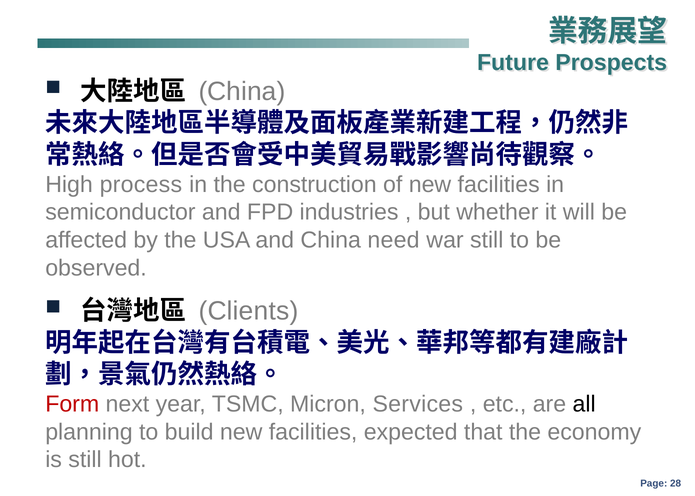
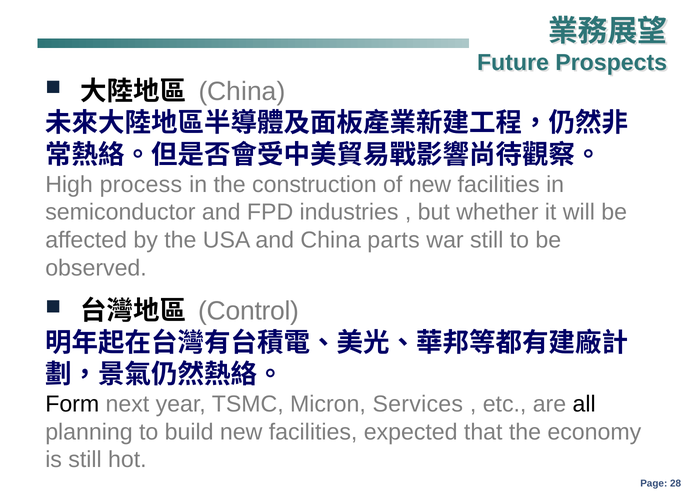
need: need -> parts (394, 240)
Clients: Clients -> Control (249, 311)
Form colour: red -> black (72, 404)
